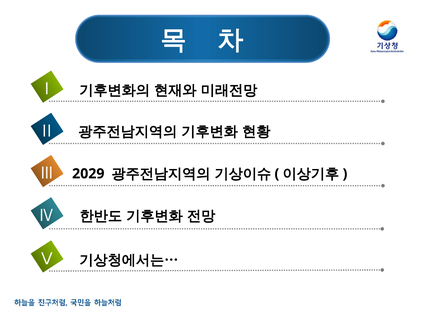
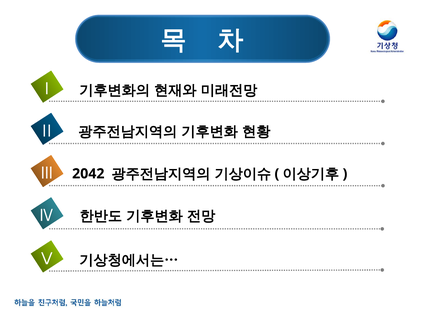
2029: 2029 -> 2042 (88, 174)
